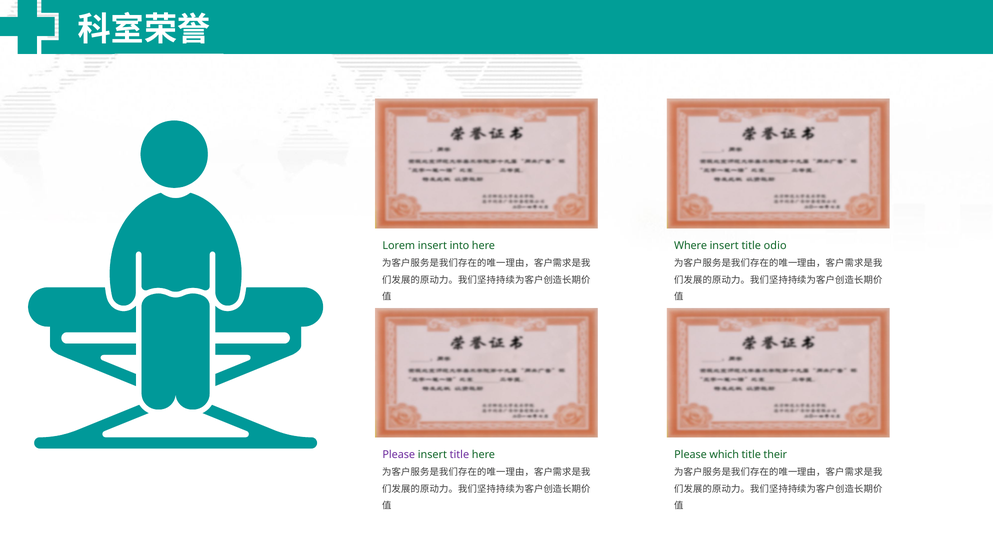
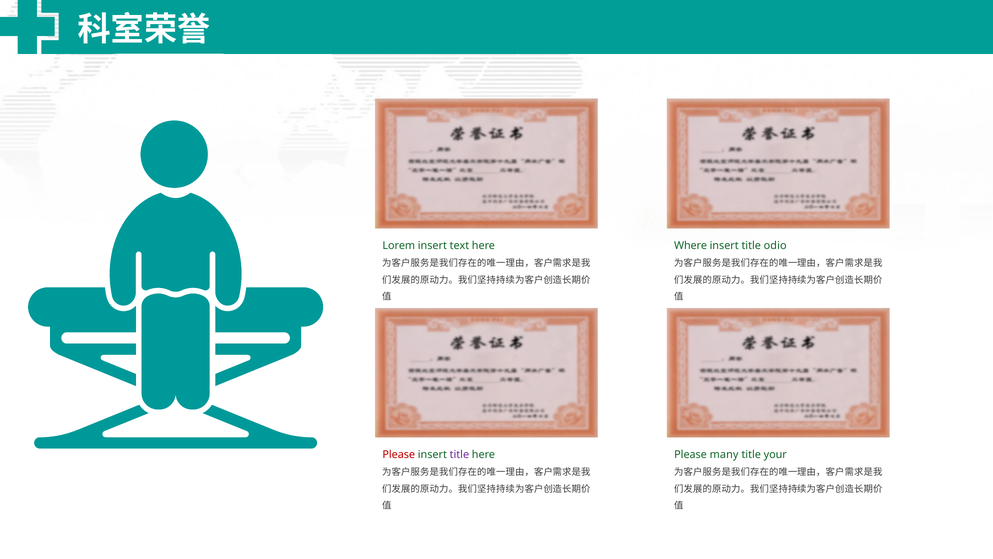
into: into -> text (459, 245)
Please colour: purple -> red (399, 454)
which: which -> many (724, 454)
their: their -> your (775, 454)
